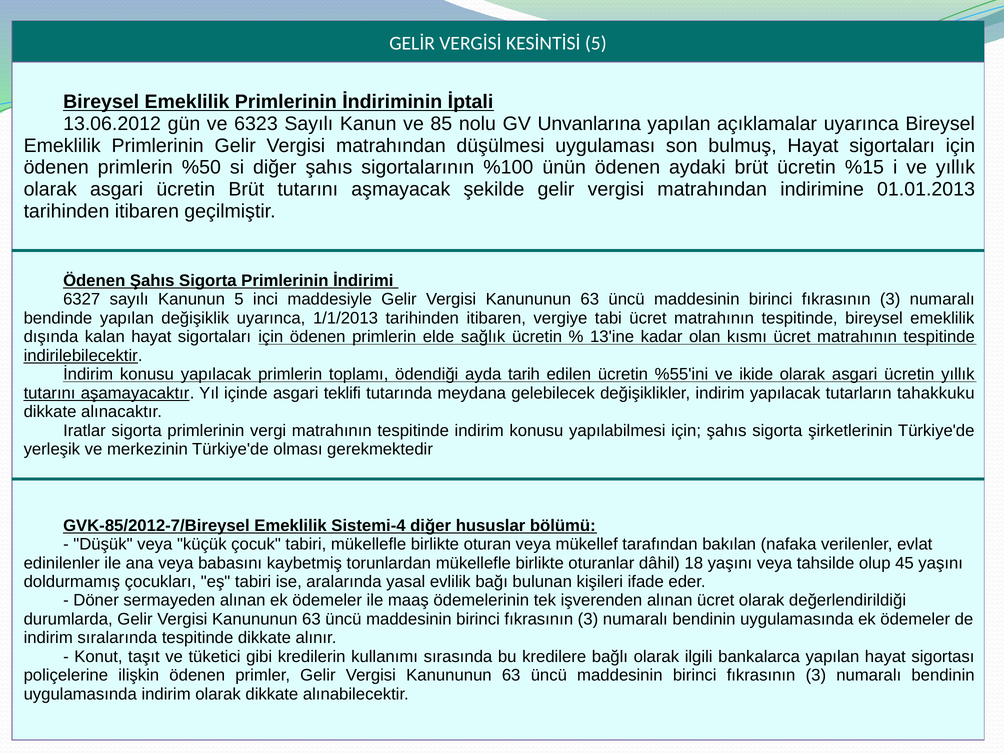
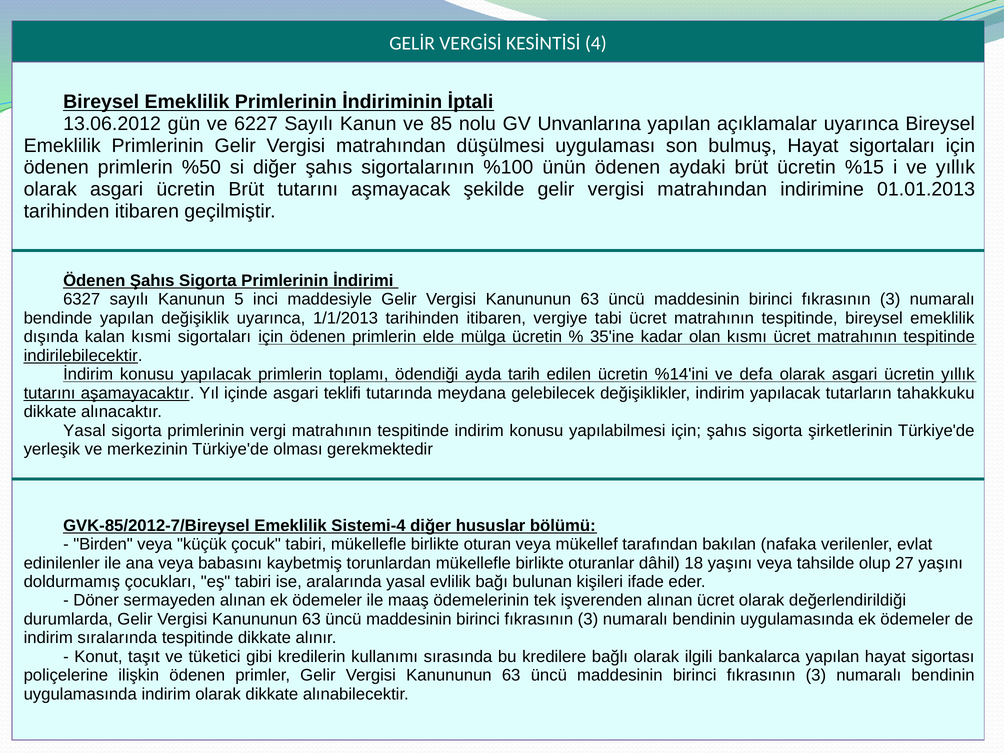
KESİNTİSİ 5: 5 -> 4 (596, 43)
6323: 6323 -> 6227 (256, 124)
kalan hayat: hayat -> kısmi (151, 337)
sağlık: sağlık -> mülga (483, 337)
13'ine: 13'ine -> 35'ine (612, 337)
%55'ini: %55'ini -> %14'ini (681, 374)
ikide: ikide -> defa (756, 374)
Iratlar: Iratlar -> Yasal (84, 431)
Düşük: Düşük -> Birden (103, 544)
45: 45 -> 27 (904, 563)
